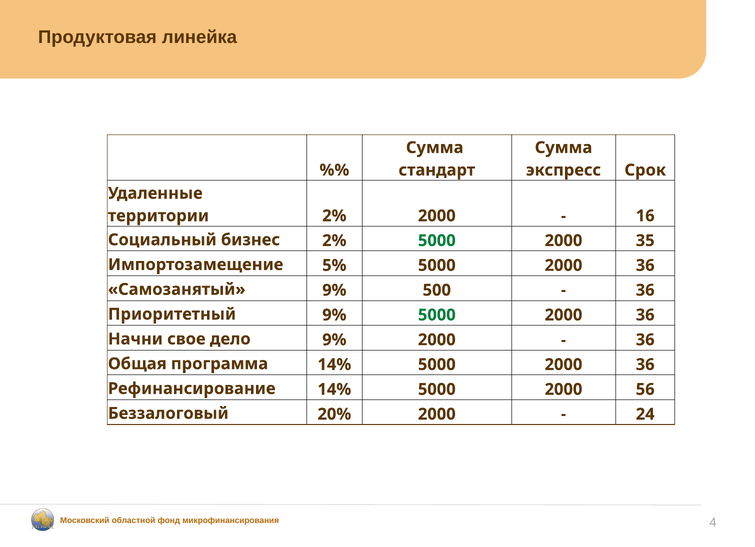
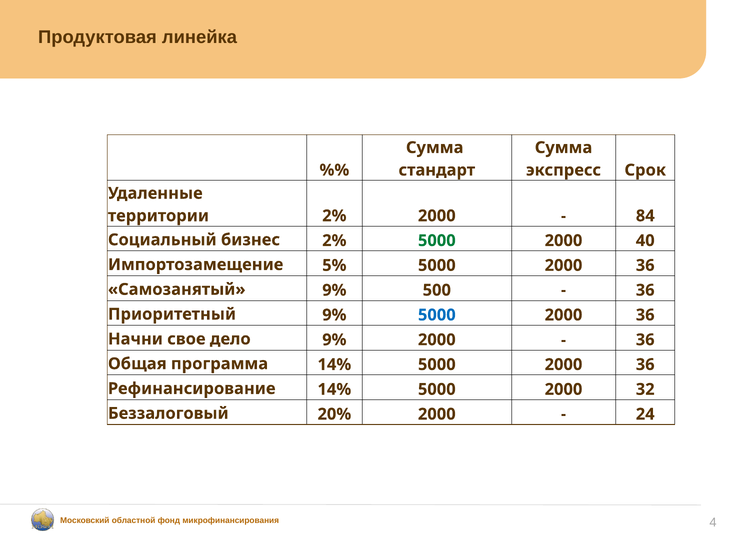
16: 16 -> 84 (645, 216)
35: 35 -> 40 (645, 241)
5000 colour: green -> blue (437, 315)
56: 56 -> 32 (645, 389)
